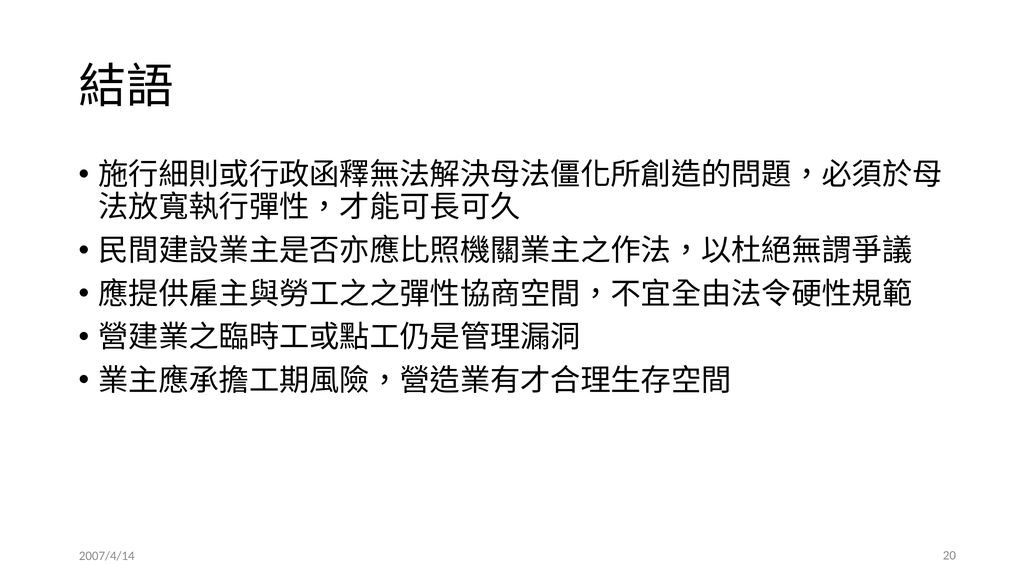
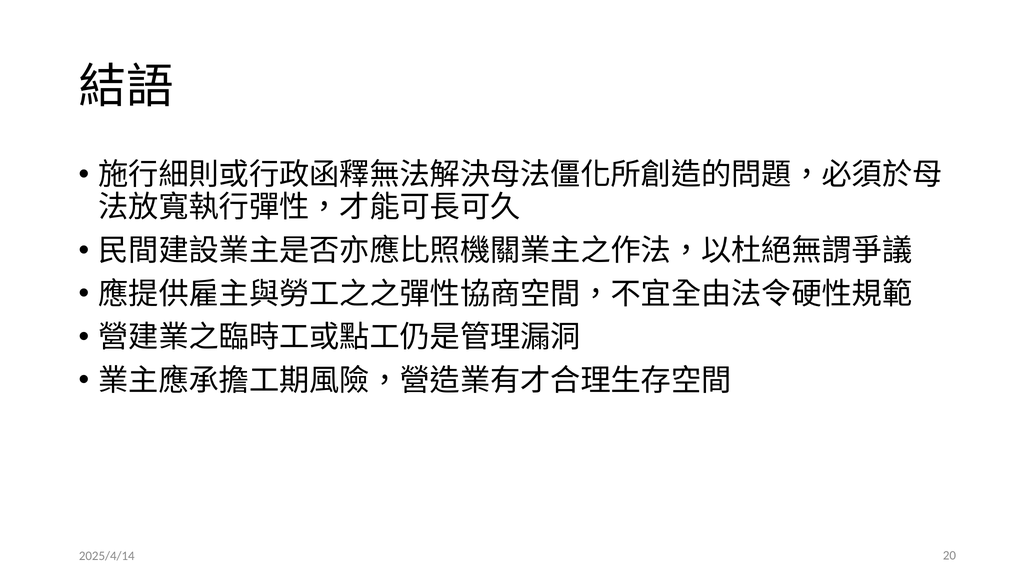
2007/4/14: 2007/4/14 -> 2025/4/14 (107, 556)
